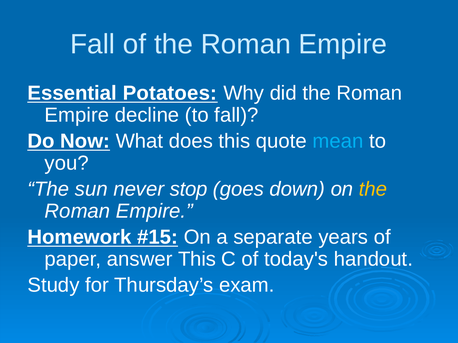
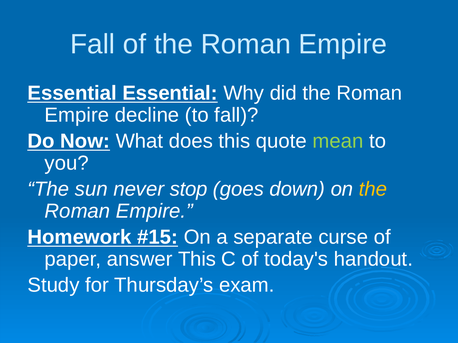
Essential Potatoes: Potatoes -> Essential (170, 93)
mean colour: light blue -> light green (338, 141)
years: years -> curse (343, 238)
